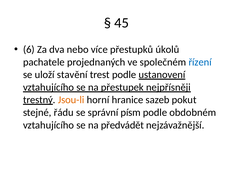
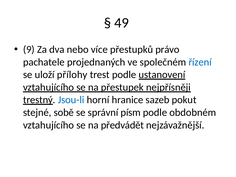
45: 45 -> 49 (122, 23)
6: 6 -> 9 (29, 50)
úkolů: úkolů -> právo (167, 50)
stavění: stavění -> přílohy (72, 75)
Jsou-li colour: orange -> blue (71, 100)
řádu: řádu -> sobě (64, 112)
